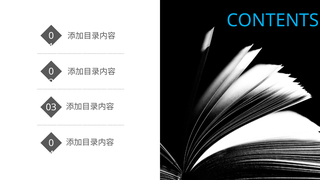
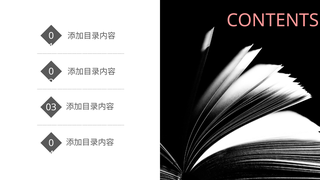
CONTENTS colour: light blue -> pink (273, 20)
